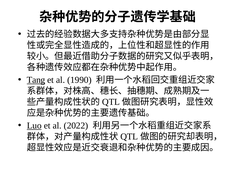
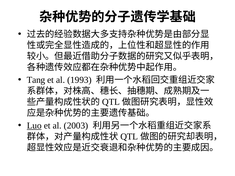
Tang underline: present -> none (36, 80)
1990: 1990 -> 1993 (79, 80)
2022: 2022 -> 2003 (76, 126)
